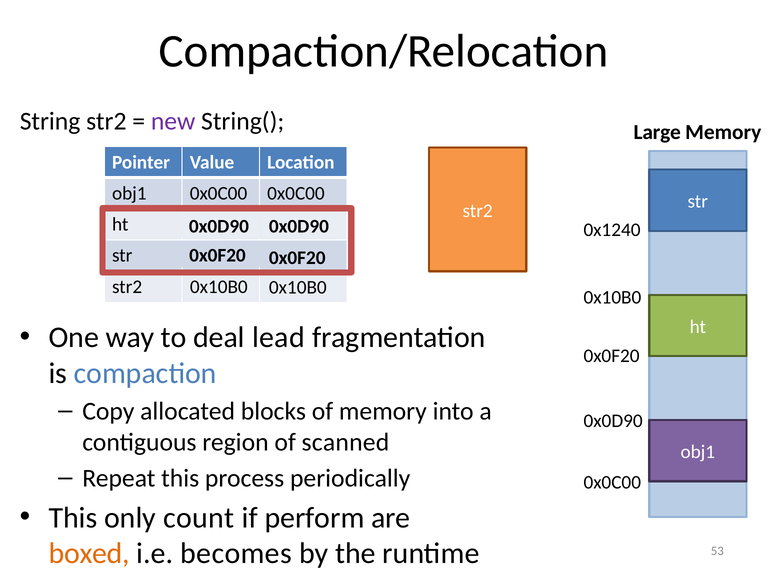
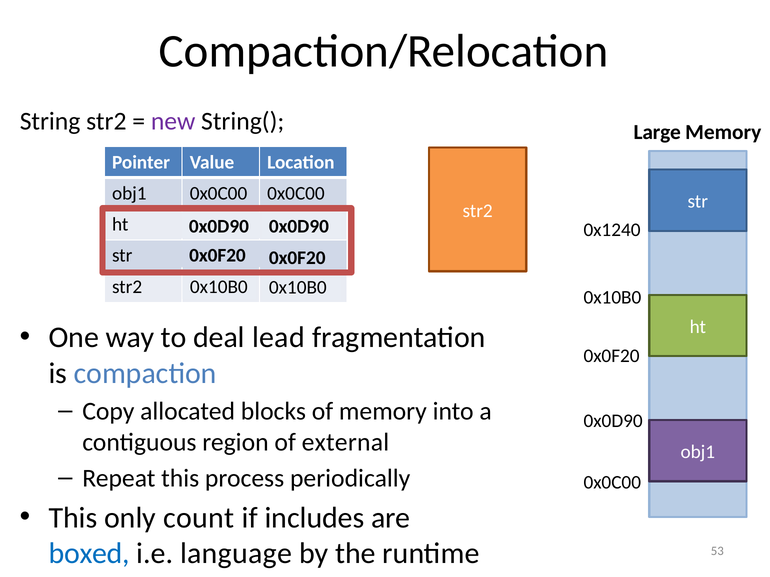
scanned: scanned -> external (345, 443)
perform: perform -> includes (314, 518)
boxed colour: orange -> blue (89, 554)
becomes: becomes -> language (236, 554)
